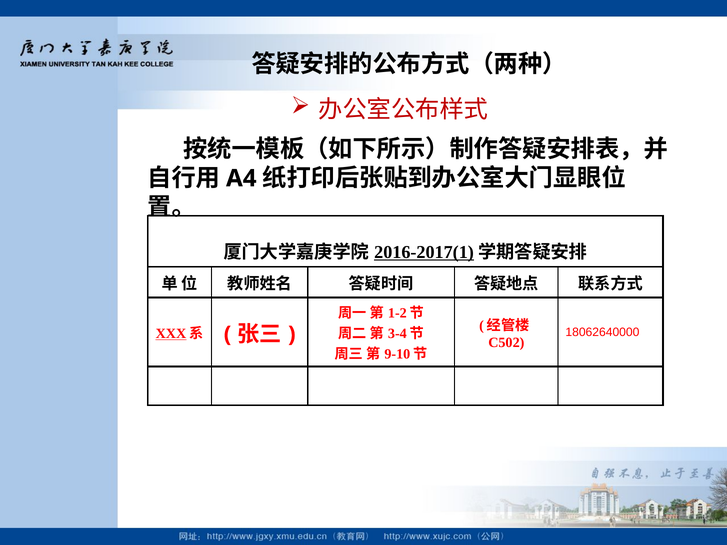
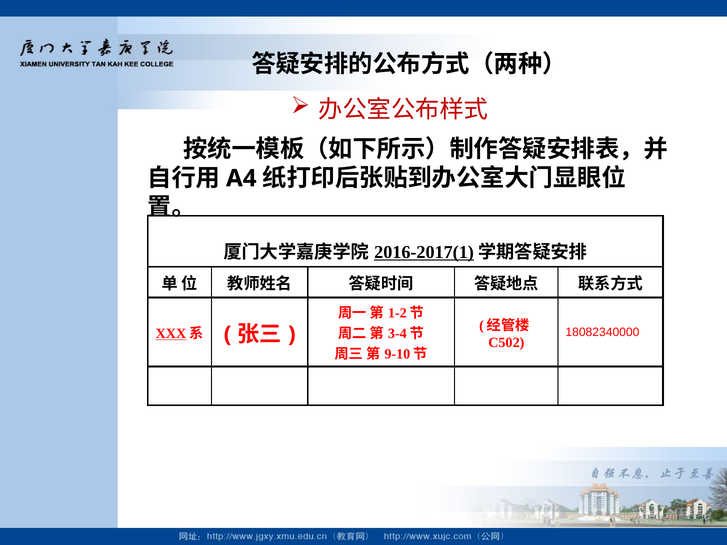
18062640000: 18062640000 -> 18082340000 (602, 332)
